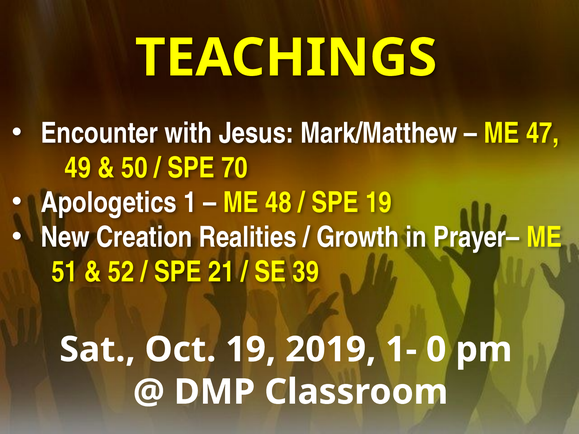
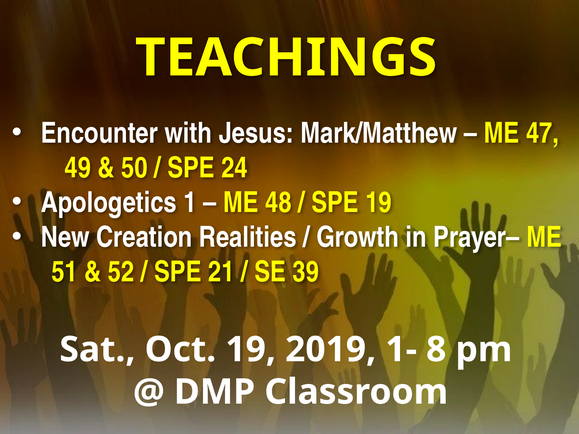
70: 70 -> 24 (235, 168)
0: 0 -> 8 (436, 350)
